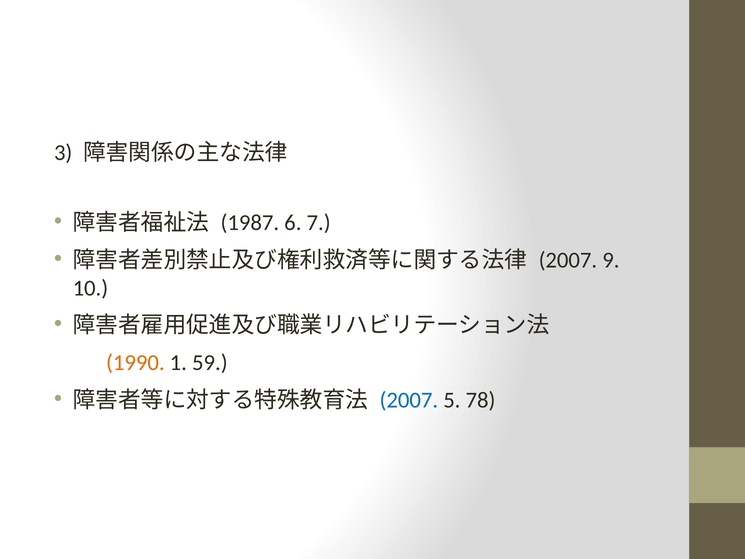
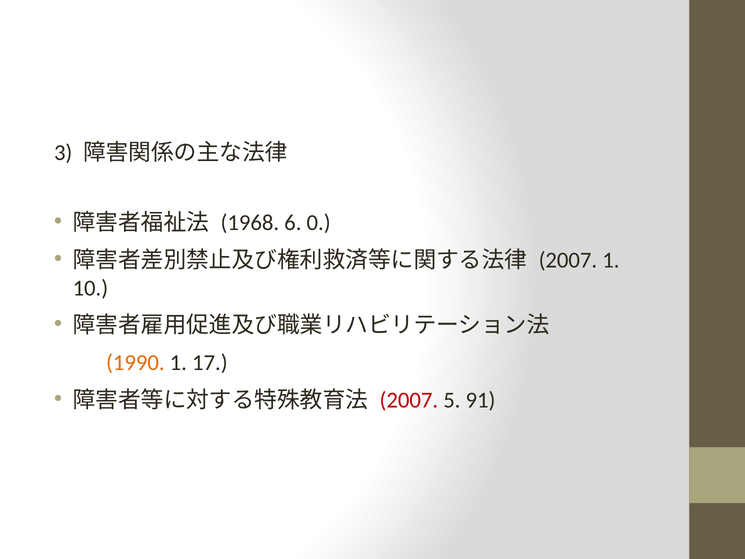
1987: 1987 -> 1968 (250, 223)
7: 7 -> 0 (319, 223)
2007 9: 9 -> 1 (611, 260)
59: 59 -> 17 (210, 363)
2007 colour: blue -> red (409, 400)
78: 78 -> 91 (481, 400)
